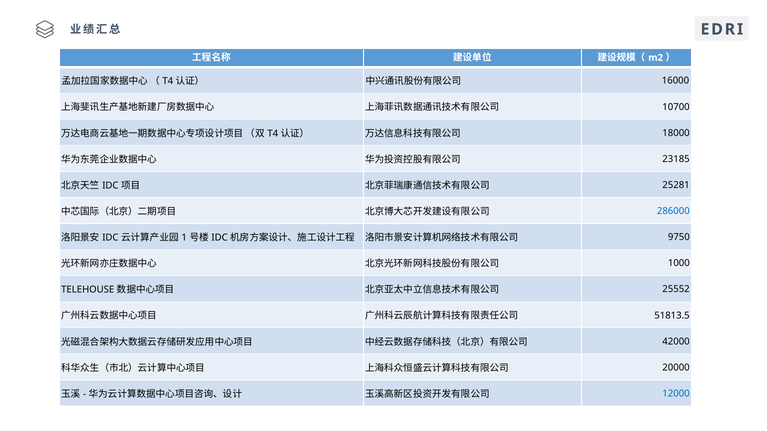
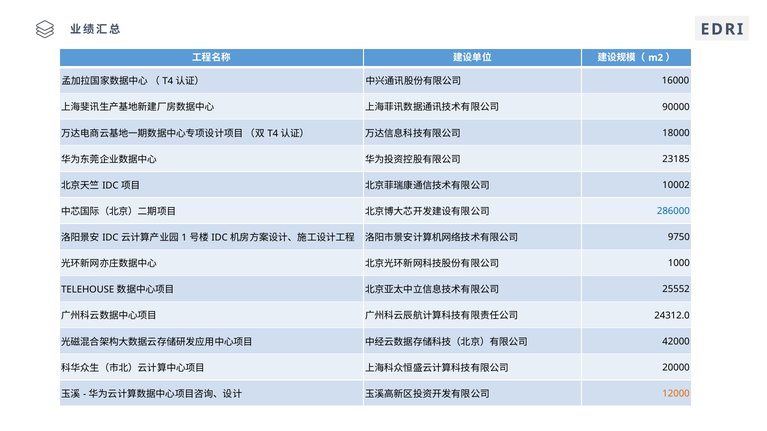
10700: 10700 -> 90000 (676, 107)
25281: 25281 -> 10002 (676, 185)
51813.5: 51813.5 -> 24312.0 (672, 316)
12000 colour: blue -> orange (676, 394)
